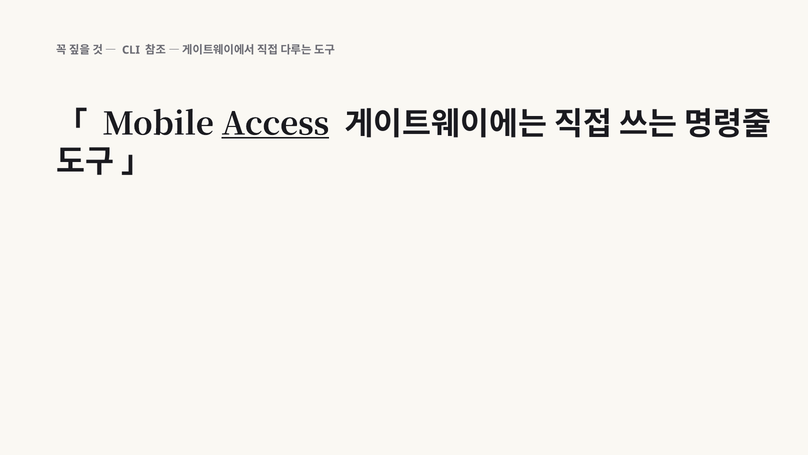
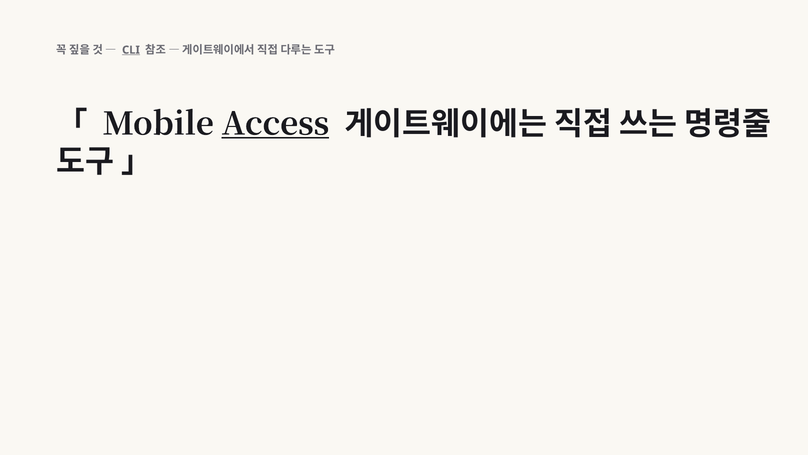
CLI underline: none -> present (131, 50)
